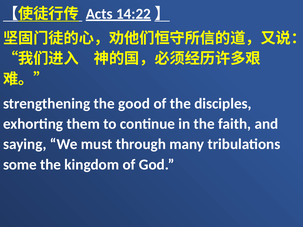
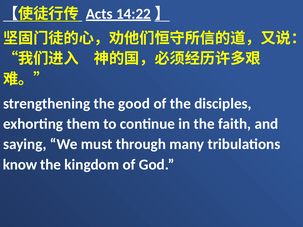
some: some -> know (20, 165)
